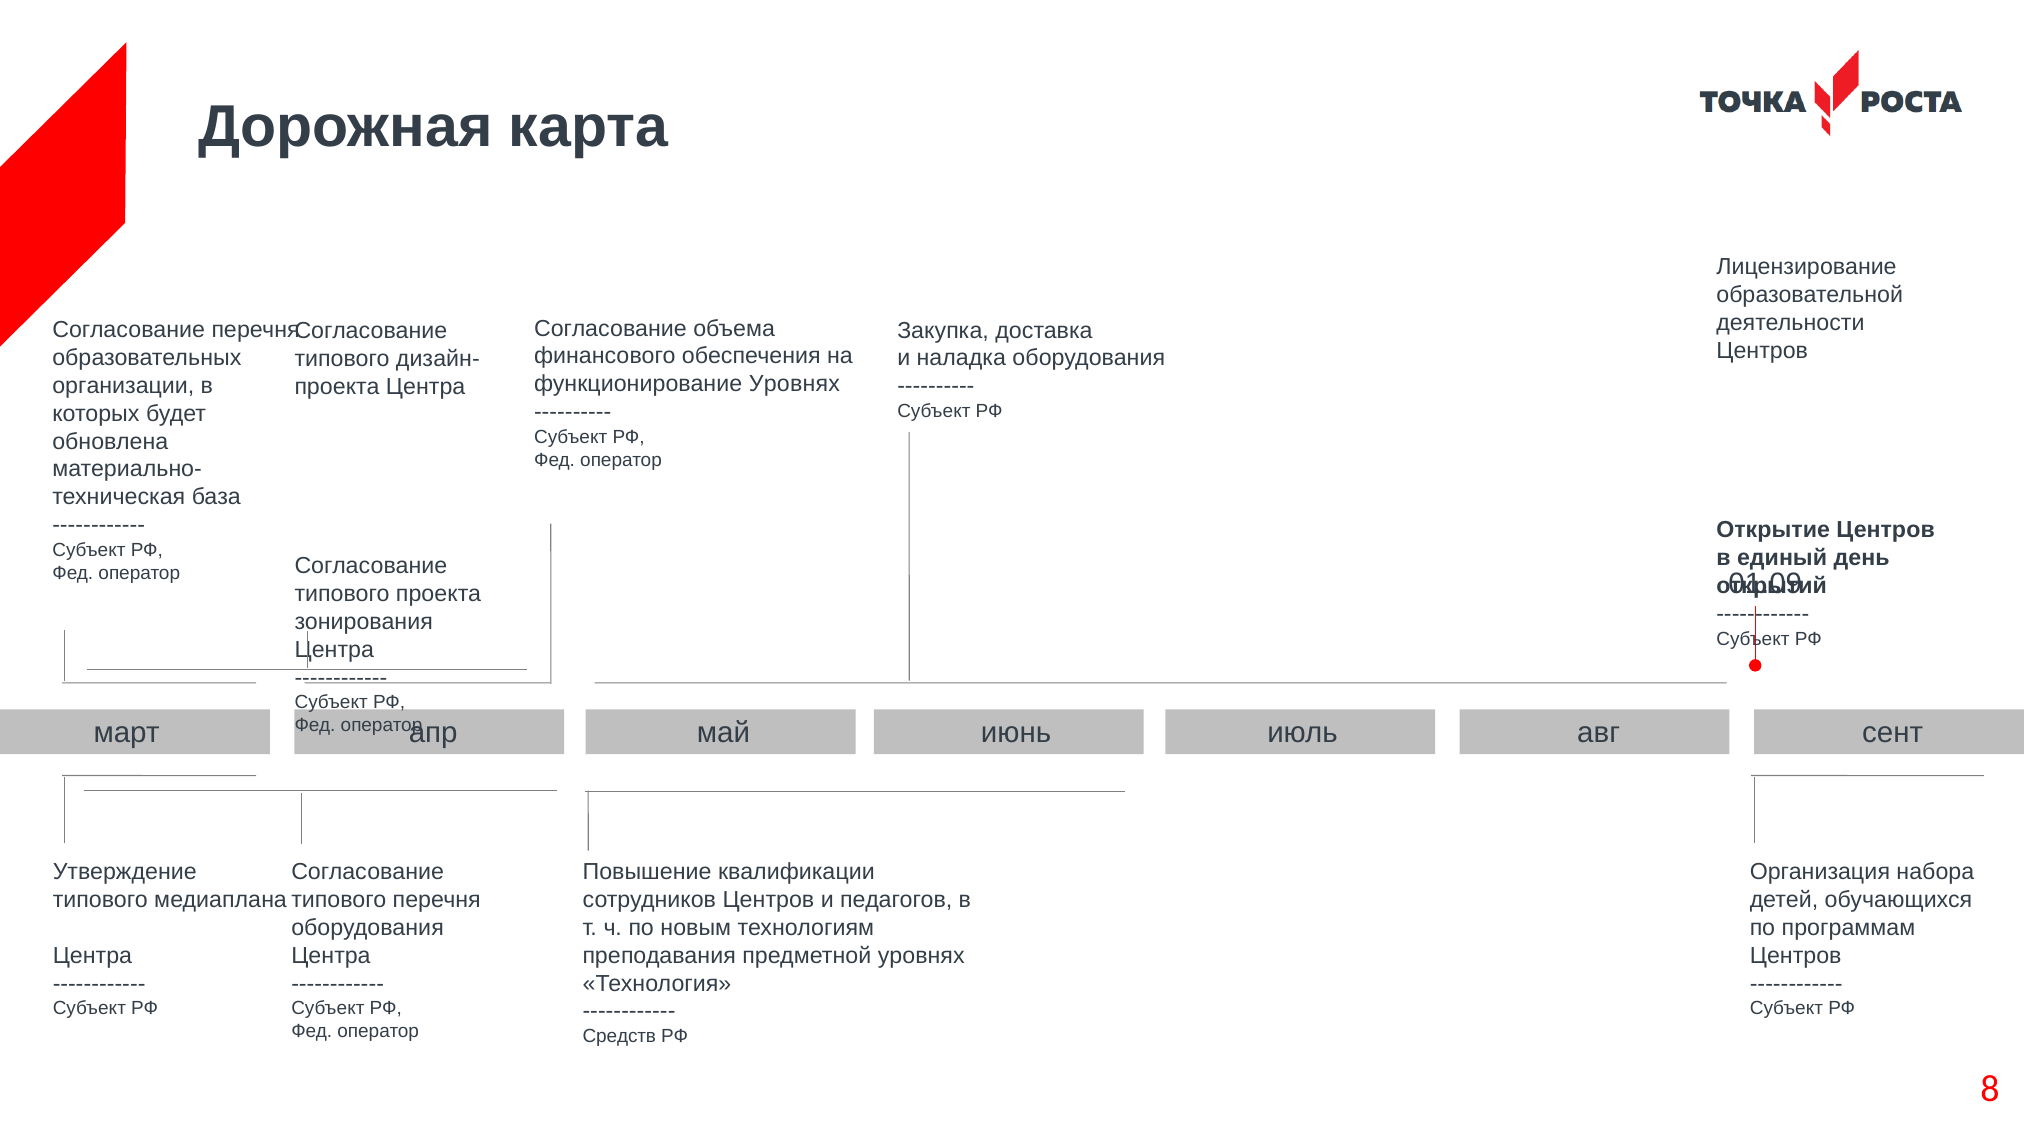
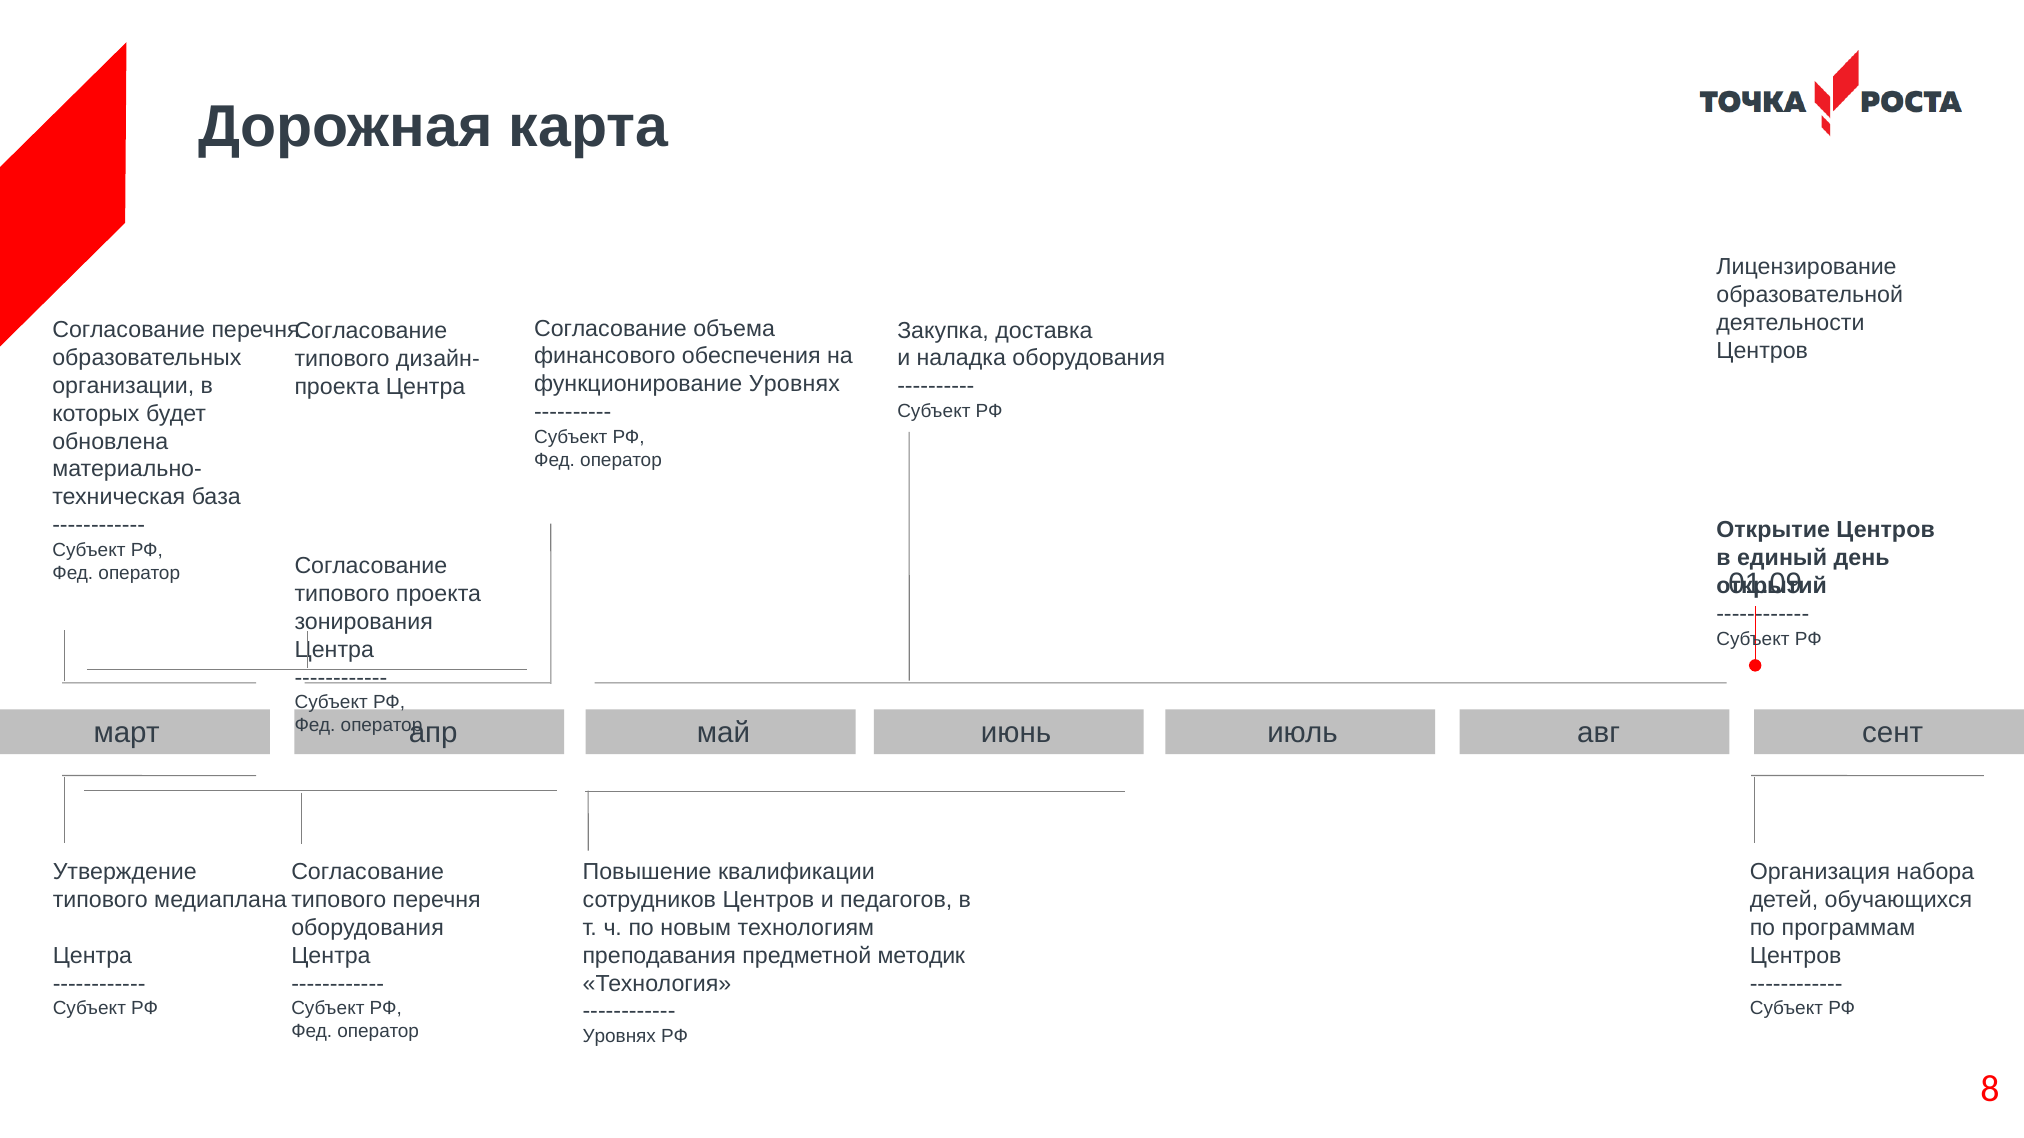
предметной уровнях: уровнях -> методик (921, 956)
Средств: Средств -> Уровнях (619, 1037)
